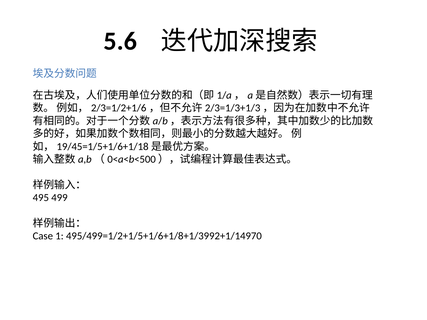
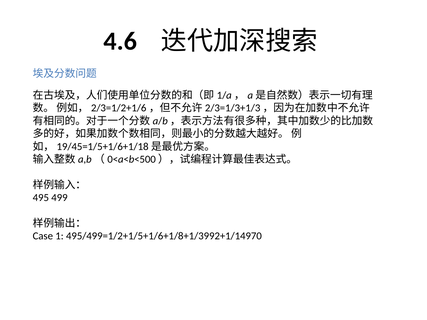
5.6: 5.6 -> 4.6 (120, 41)
